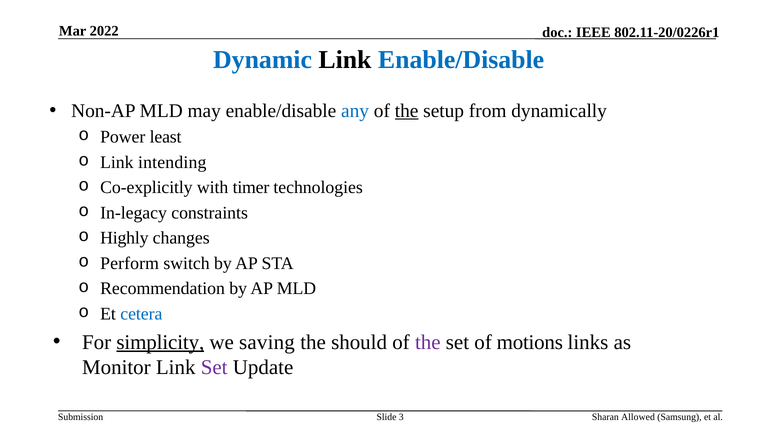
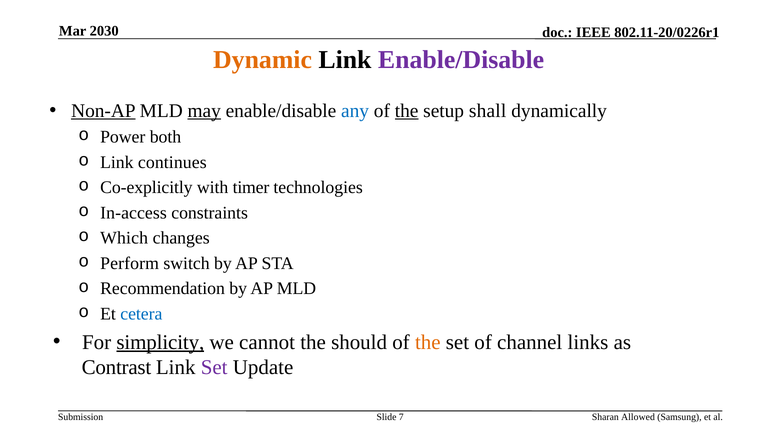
2022: 2022 -> 2030 (104, 31)
Dynamic colour: blue -> orange (263, 60)
Enable/Disable colour: blue -> purple (461, 60)
Non-AP underline: none -> present (103, 111)
may underline: none -> present (204, 111)
from: from -> shall (488, 111)
least: least -> both (165, 137)
intending: intending -> continues (172, 162)
In-legacy: In-legacy -> In-access (133, 213)
Highly: Highly -> Which (124, 238)
saving: saving -> cannot (267, 342)
the colour: purple -> orange (428, 342)
motions: motions -> channel (530, 342)
Monitor: Monitor -> Contrast (116, 368)
3: 3 -> 7 (401, 418)
